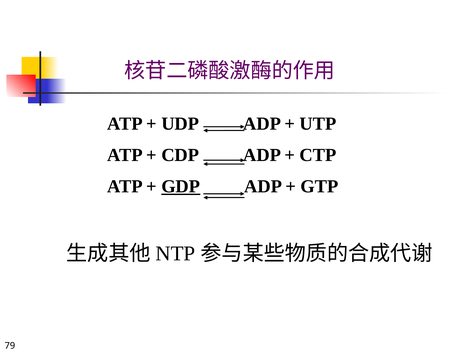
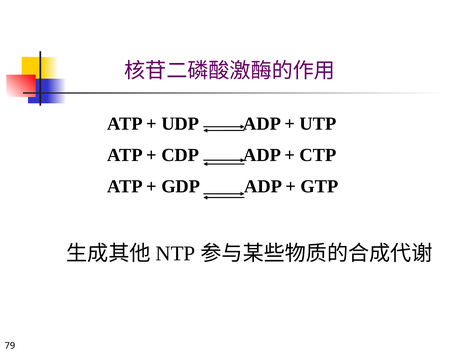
GDP underline: present -> none (181, 187)
